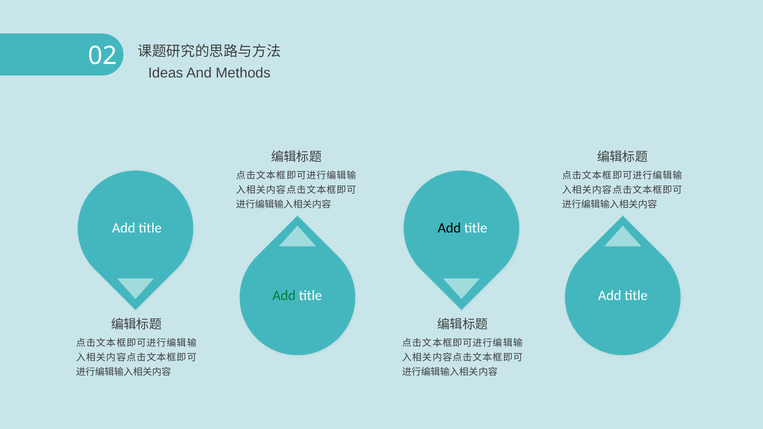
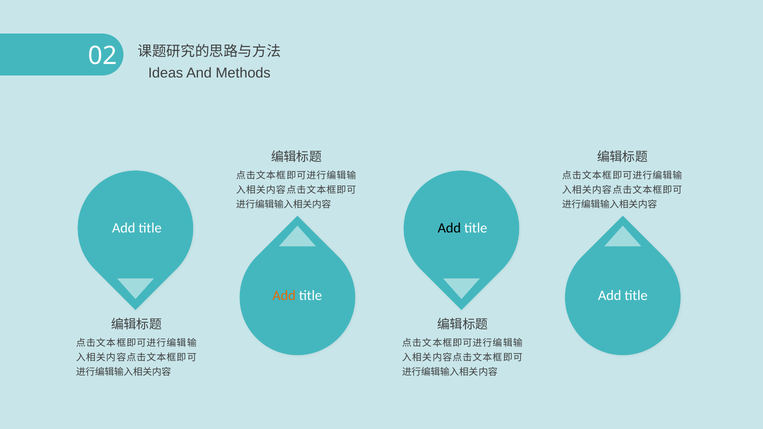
Add colour: green -> orange (284, 295)
